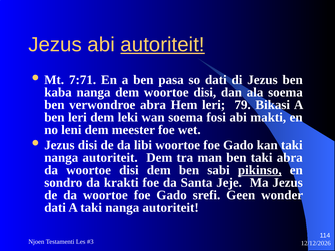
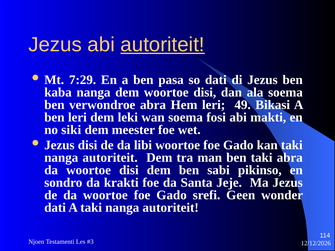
7:71: 7:71 -> 7:29 (83, 80)
79: 79 -> 49 (243, 105)
leni: leni -> siki (71, 130)
pikinso underline: present -> none (260, 170)
